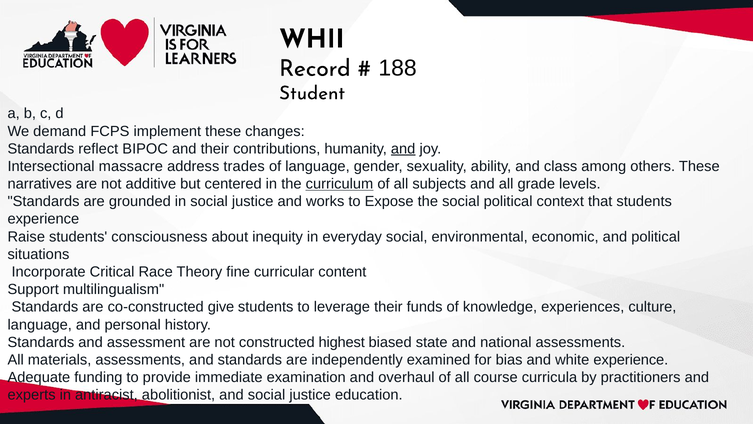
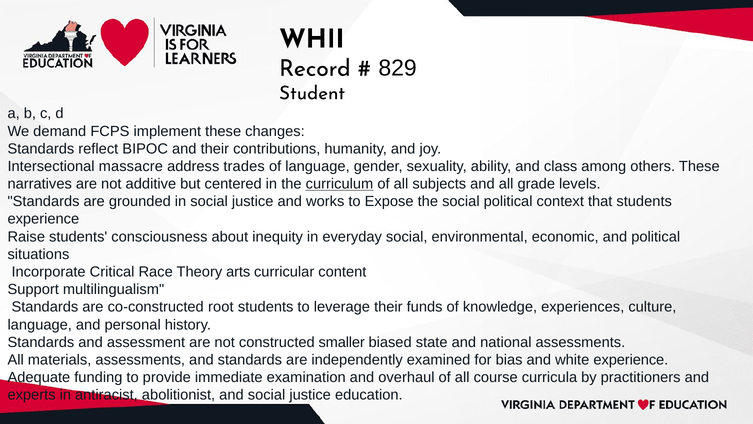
188: 188 -> 829 (398, 68)
and underline: present -> none (403, 149)
fine: fine -> arts (238, 272)
give: give -> root (221, 307)
highest: highest -> smaller (342, 342)
